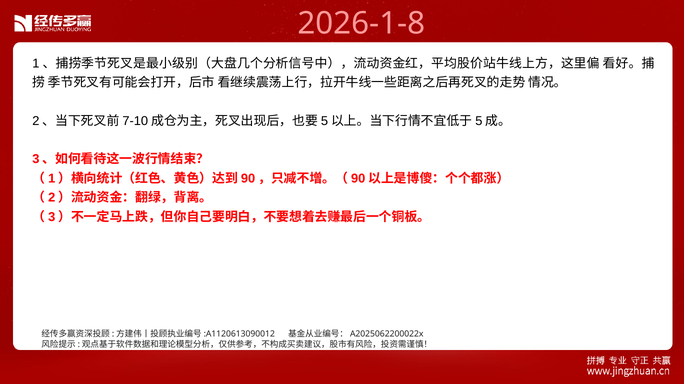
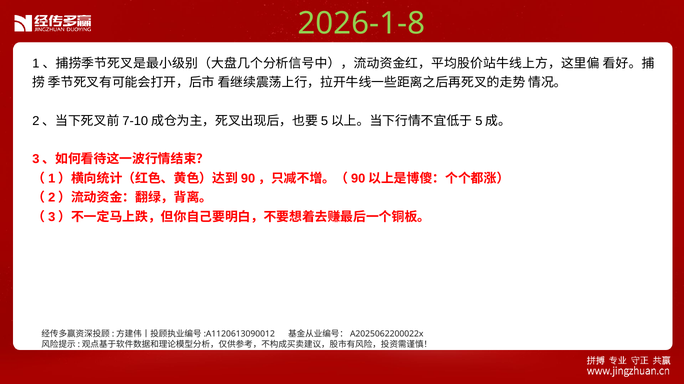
2026-1-8 colour: pink -> light green (361, 24)
